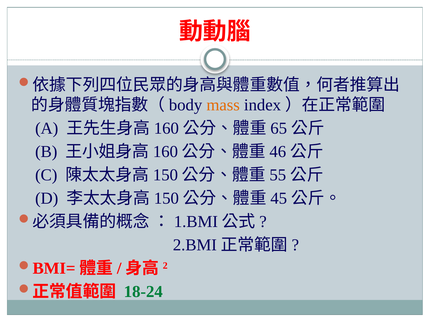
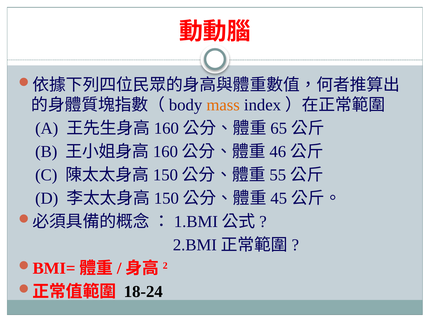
18-24 colour: green -> black (143, 292)
